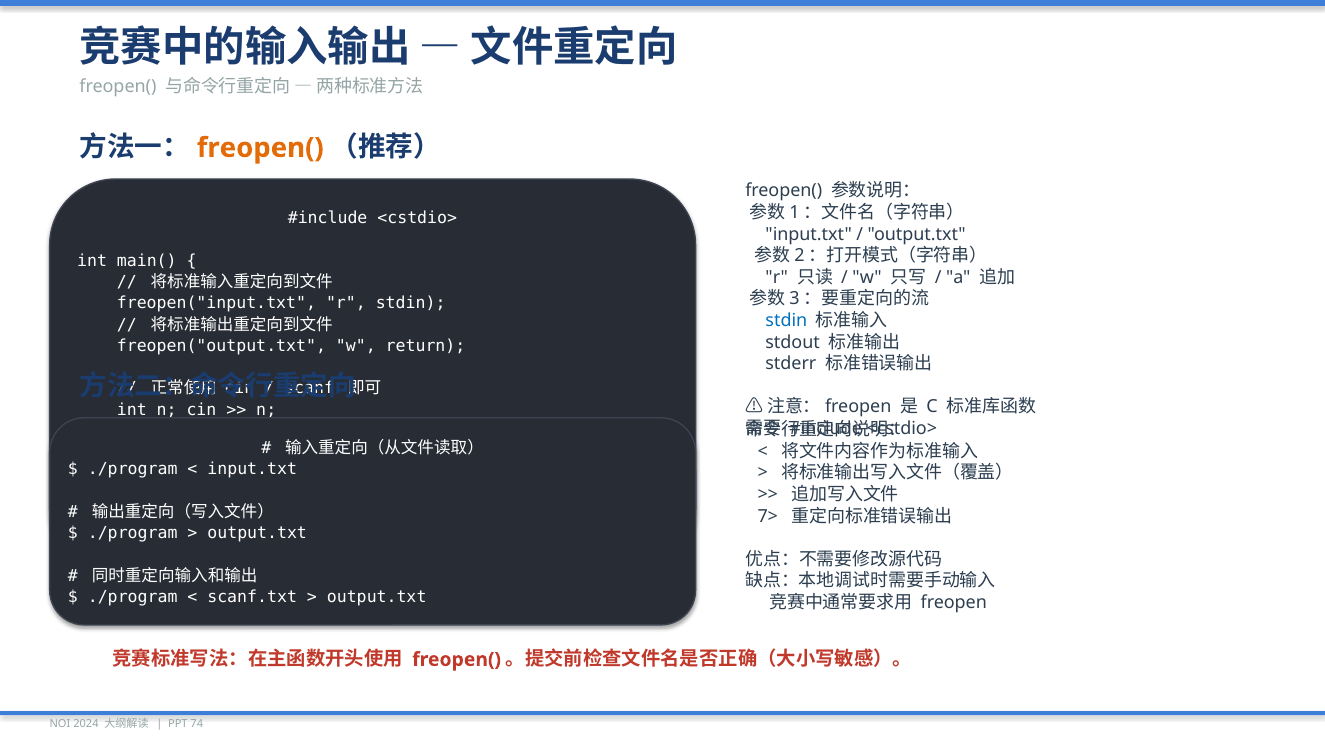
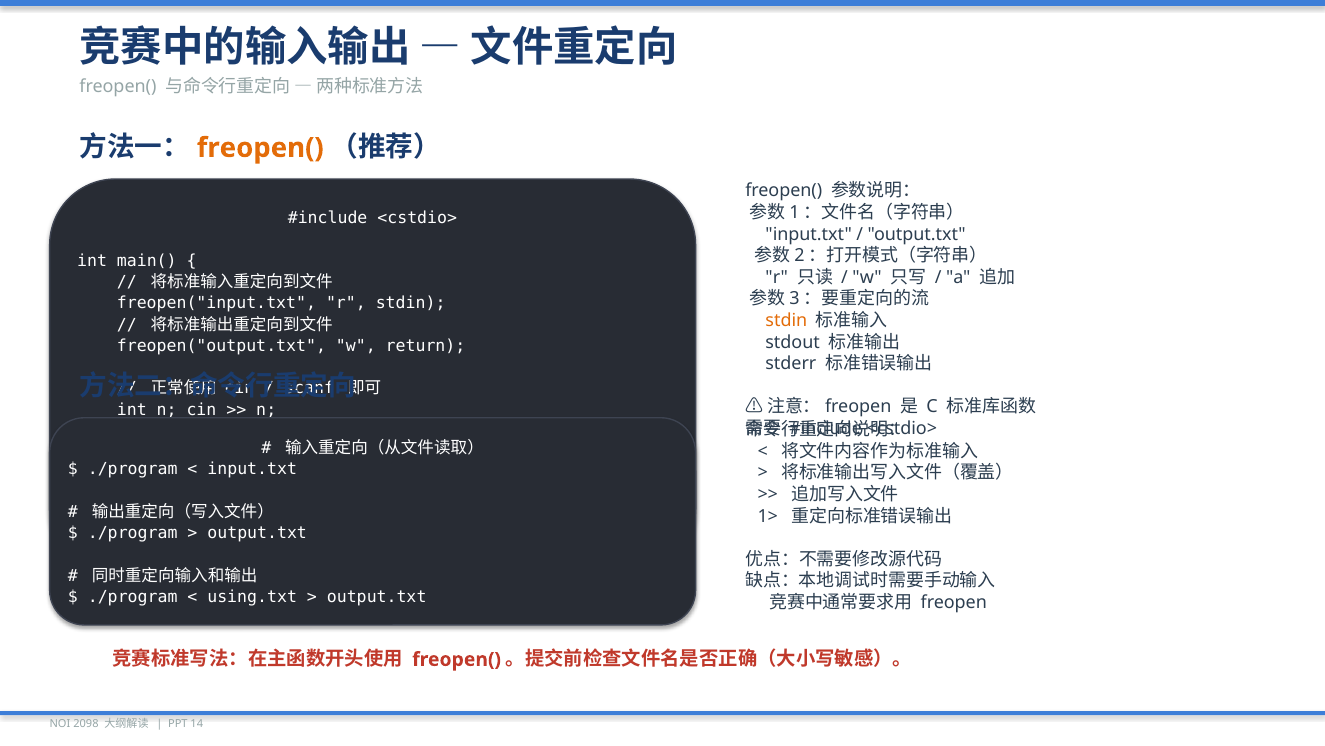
stdin colour: blue -> orange (786, 320)
7>: 7> -> 1> (768, 516)
scanf.txt: scanf.txt -> using.txt (252, 596)
2024: 2024 -> 2098 (86, 723)
74: 74 -> 14 (197, 723)
